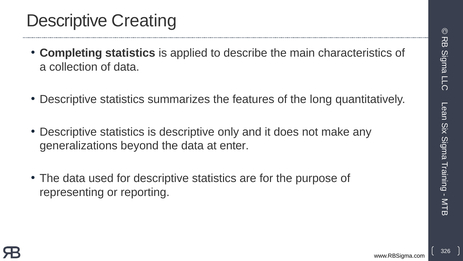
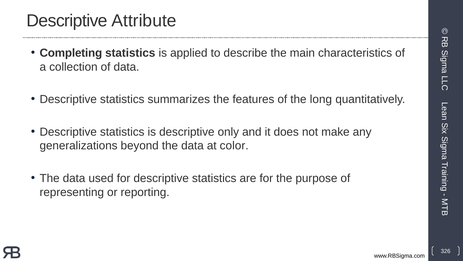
Creating: Creating -> Attribute (144, 21)
enter: enter -> color (234, 145)
